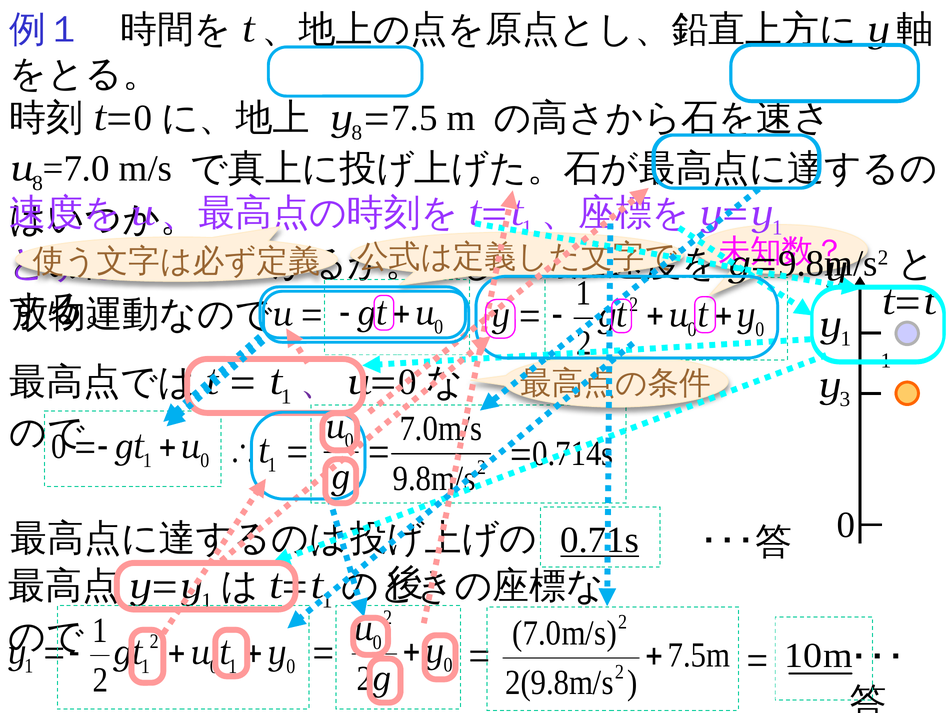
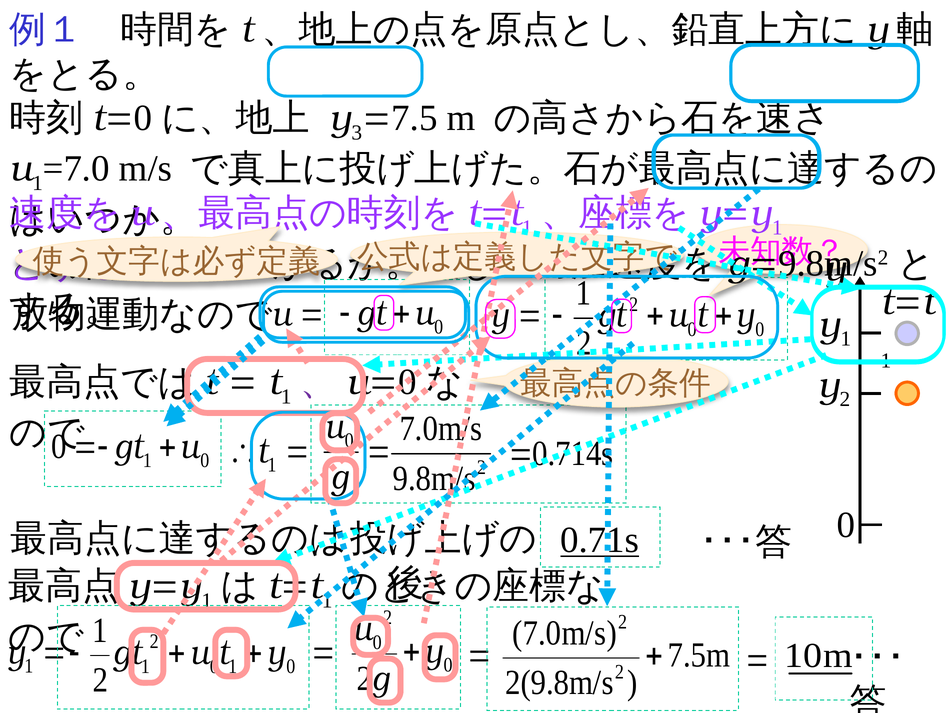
y 8: 8 -> 3 (357, 133)
8: 8 -> 1 (38, 183)
3: 3 -> 2 (845, 399)
